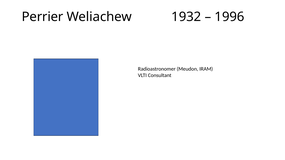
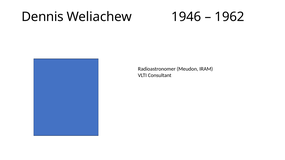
Perrier: Perrier -> Dennis (43, 17)
1932: 1932 -> 1946 (186, 17)
1996: 1996 -> 1962 (229, 17)
